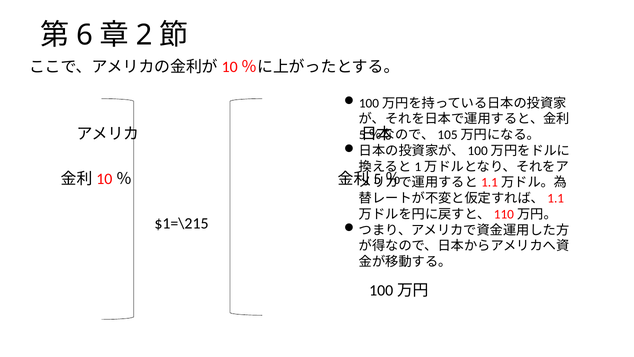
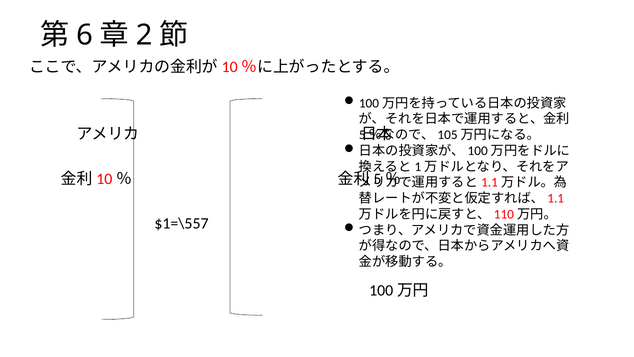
$1=\215: $1=\215 -> $1=\557 (181, 223)
